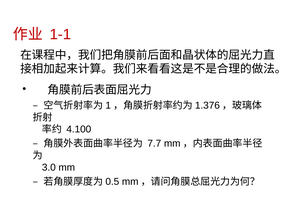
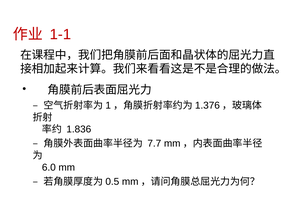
4.100: 4.100 -> 1.836 (79, 130)
3.0: 3.0 -> 6.0 (49, 168)
